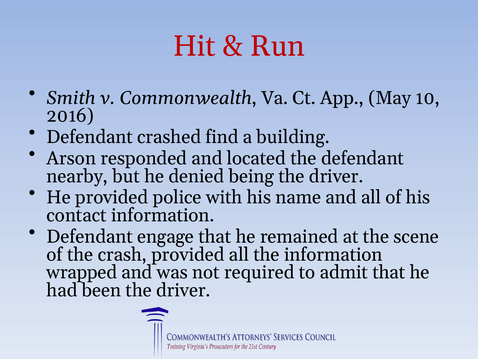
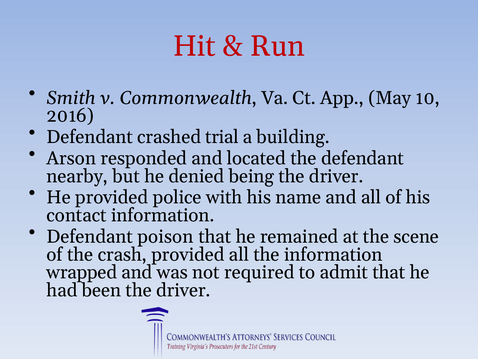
find: find -> trial (222, 137)
engage: engage -> poison (165, 236)
